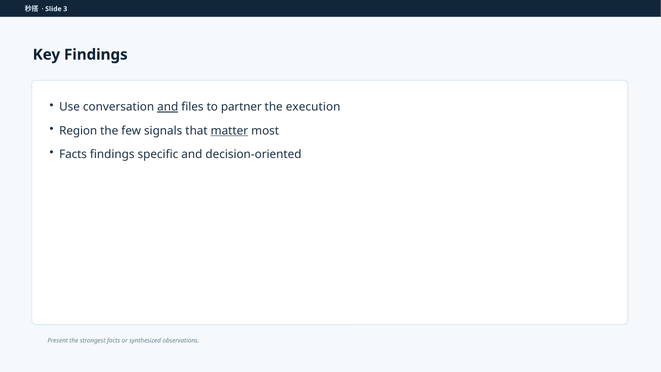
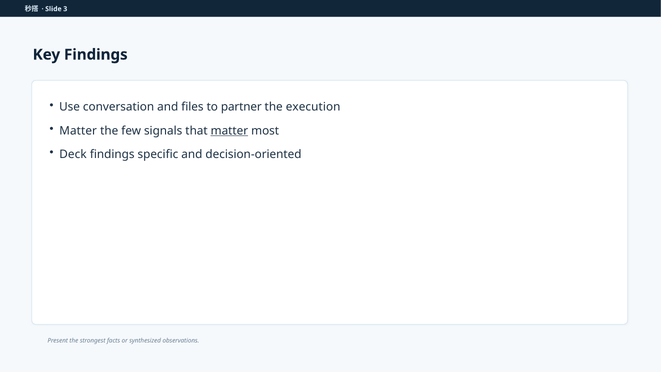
and underline: present -> none (168, 107)
Region: Region -> Matter (78, 131)
Facts: Facts -> Deck (73, 154)
